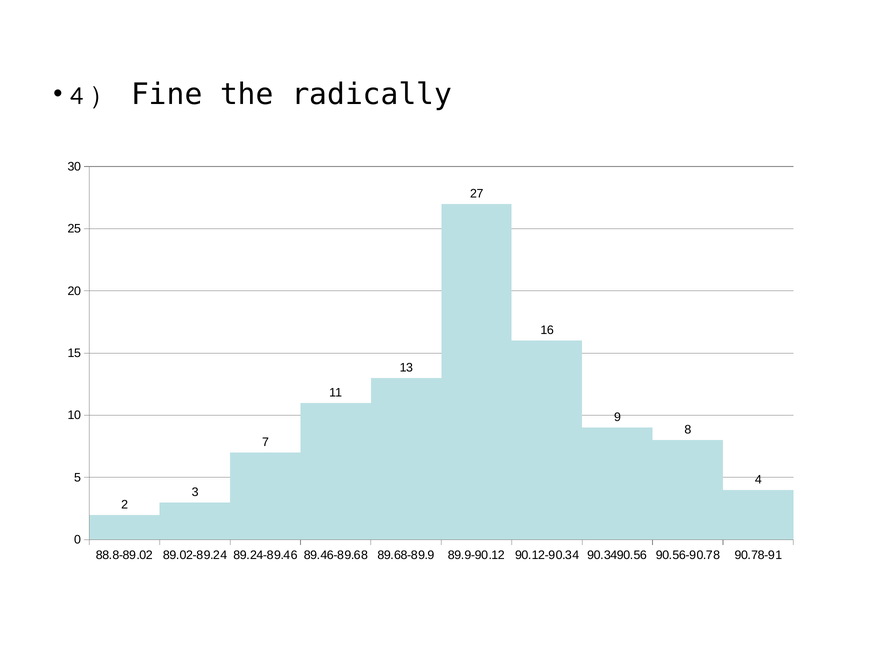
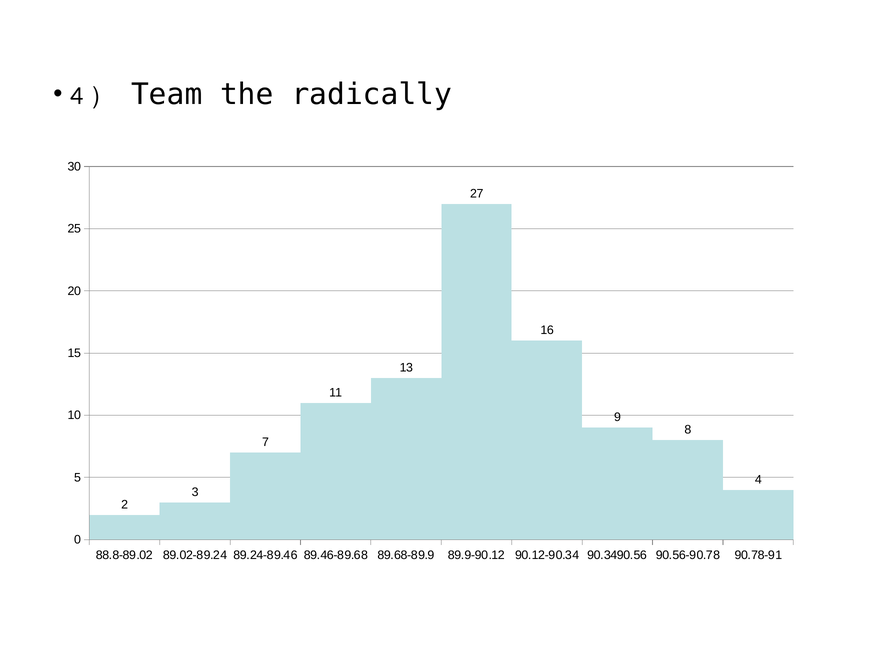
Fine: Fine -> Team (167, 95)
